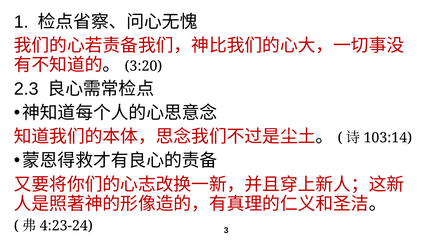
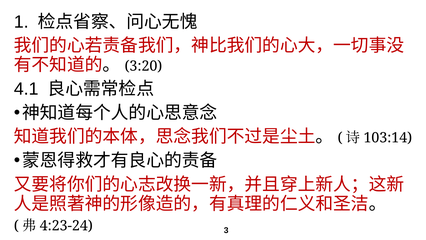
2.3: 2.3 -> 4.1 (26, 89)
